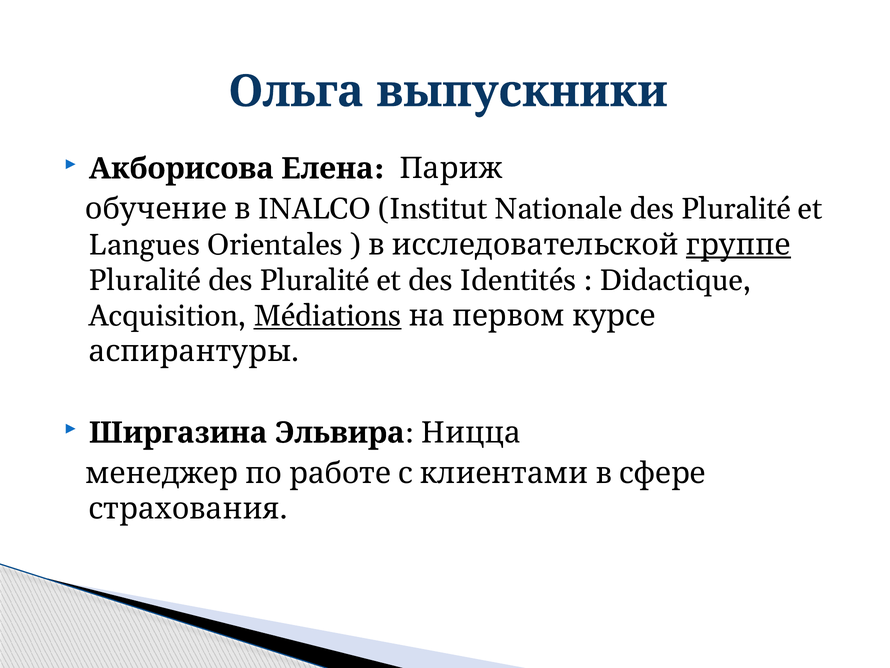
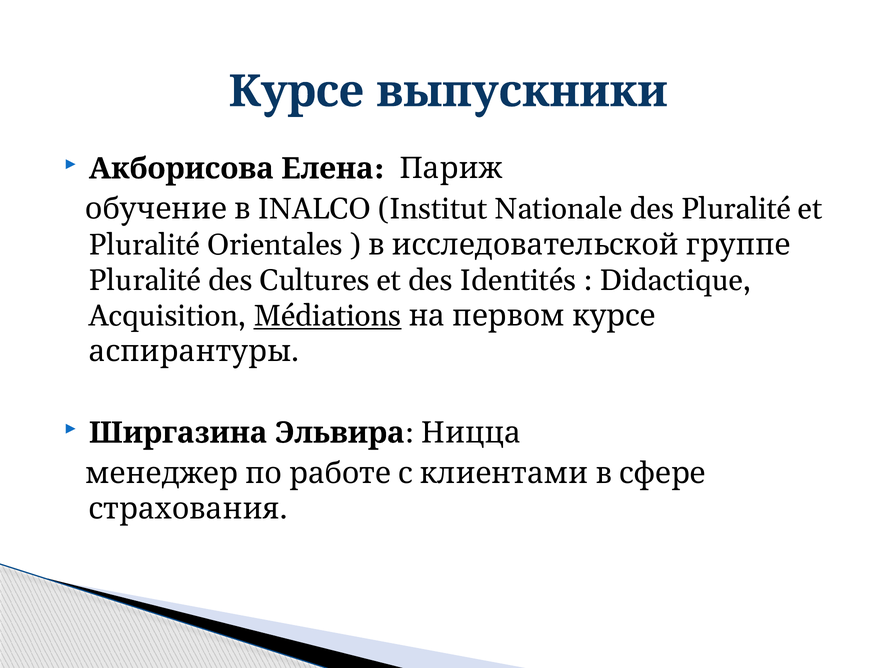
Ольга: Ольга -> Курсе (296, 91)
Langues: Langues -> Pluralité (145, 245)
группе underline: present -> none (738, 245)
Pluralité des Pluralité: Pluralité -> Cultures (315, 280)
